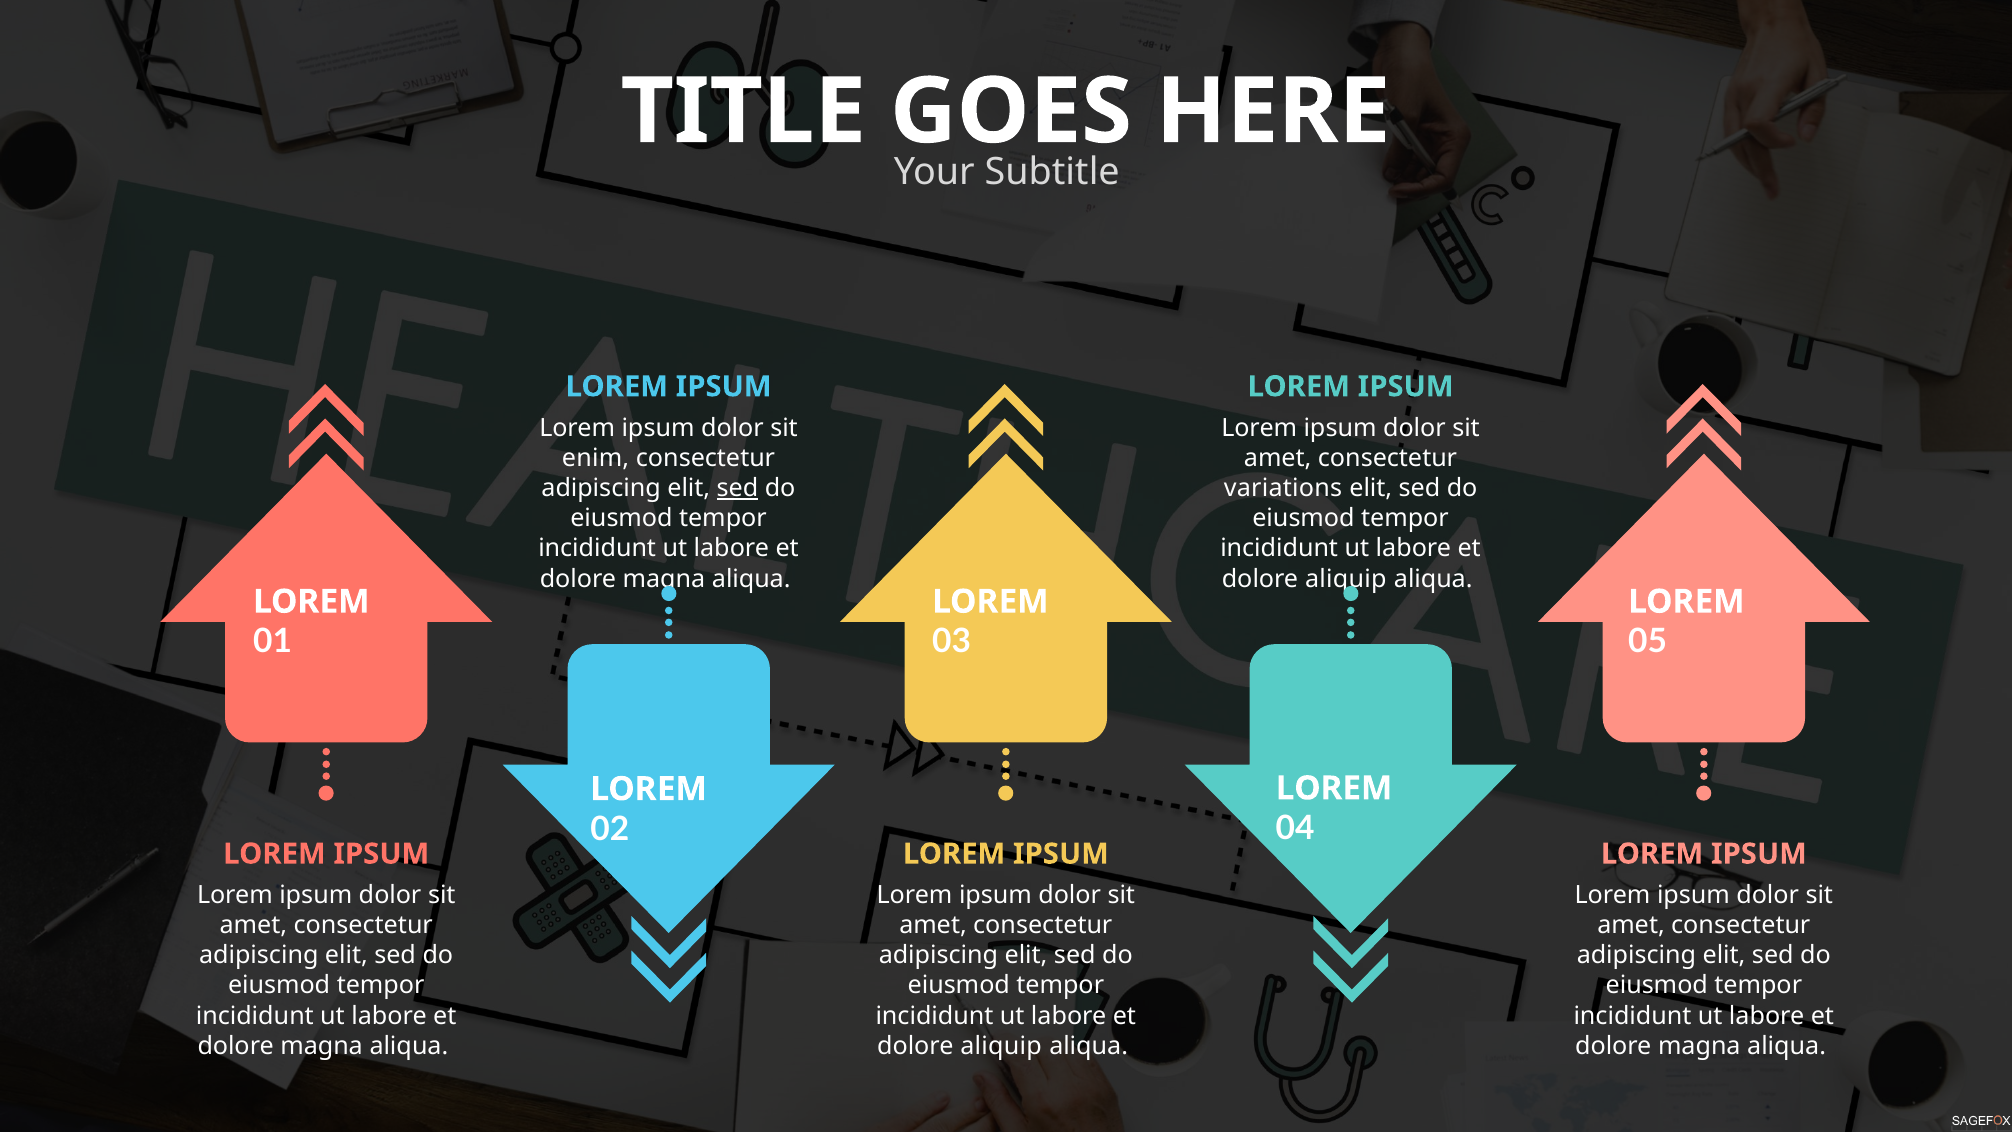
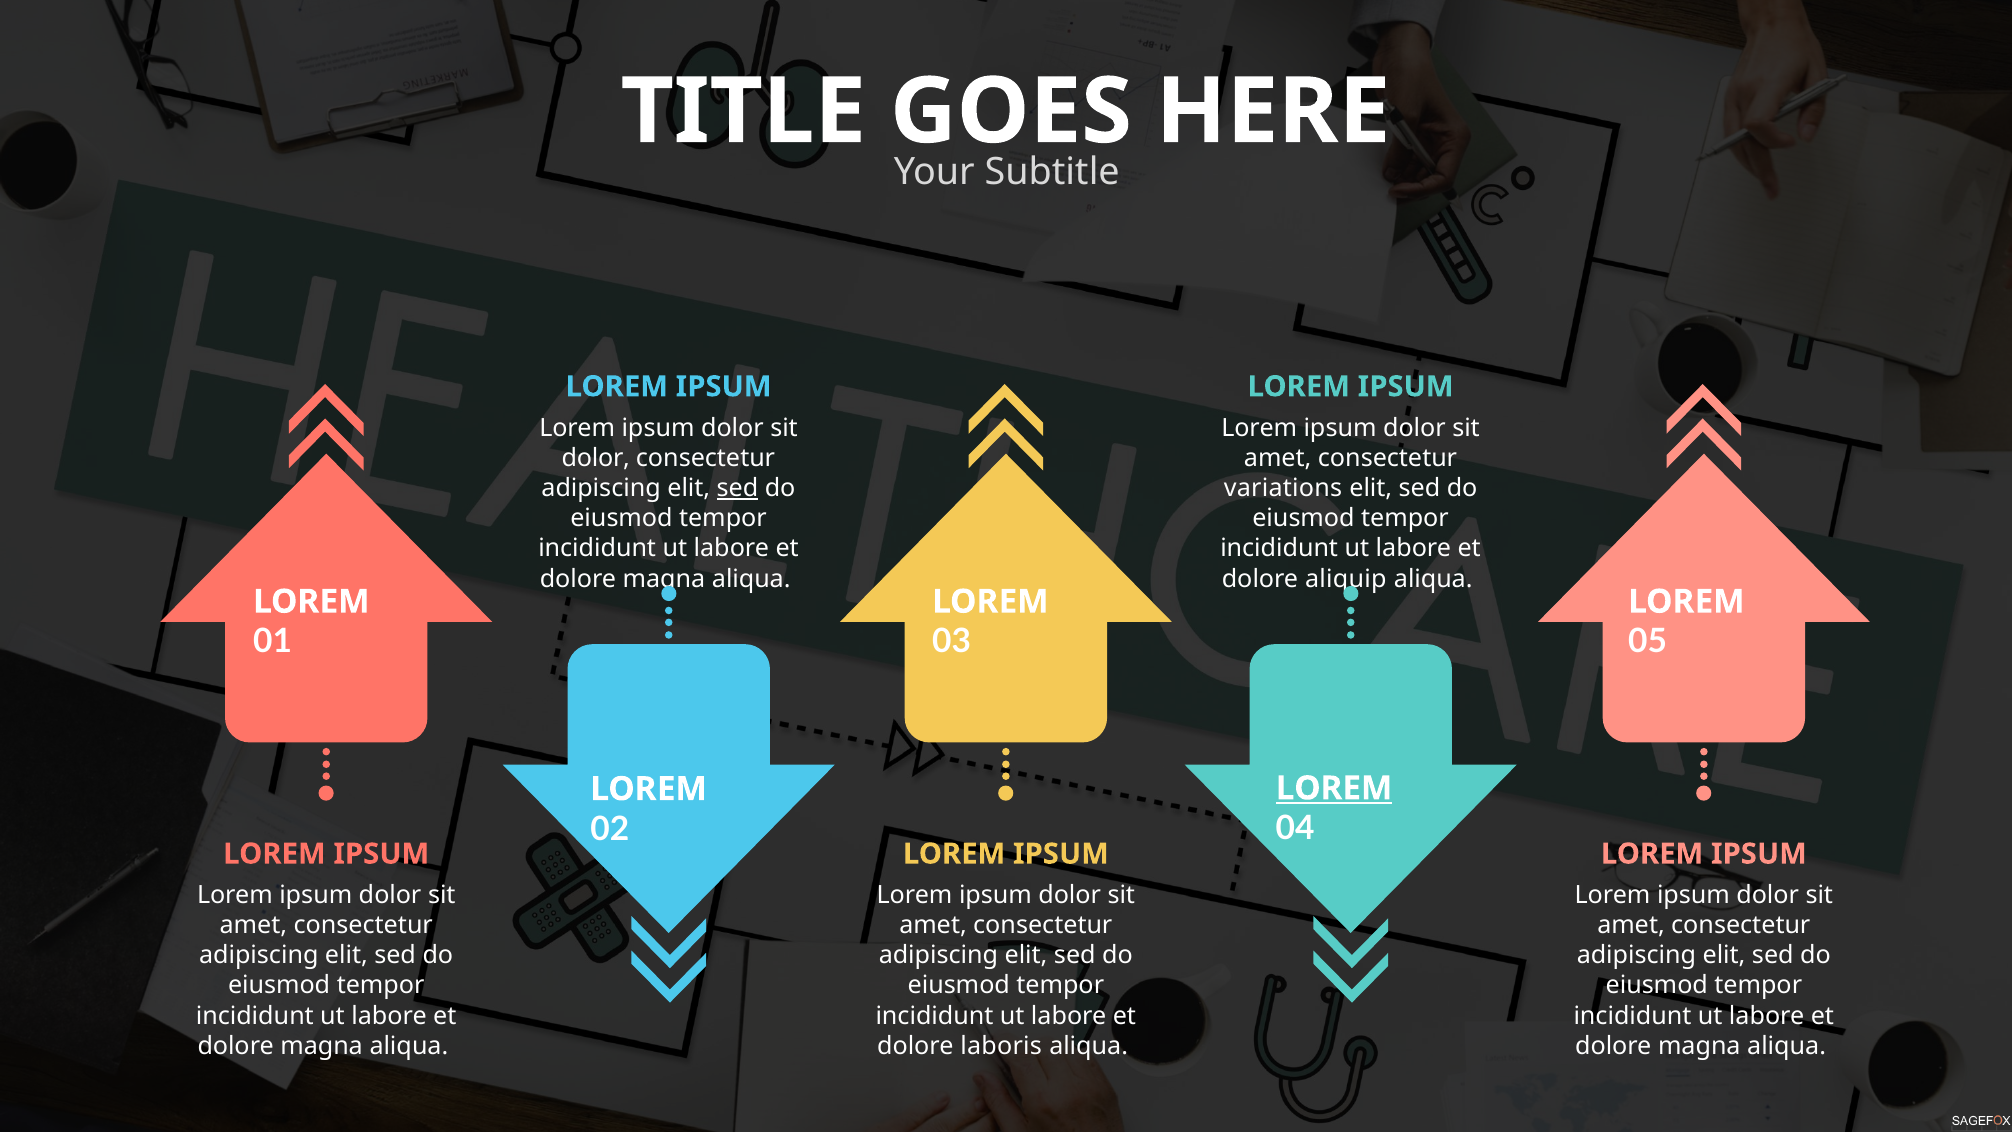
enim: enim -> dolor (596, 458)
LOREM underline: none -> present (1334, 788)
aliquip: aliquip -> laboris (1001, 1046)
